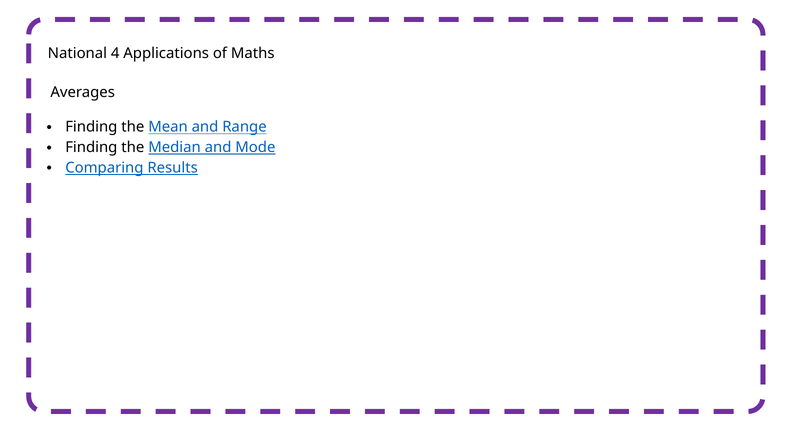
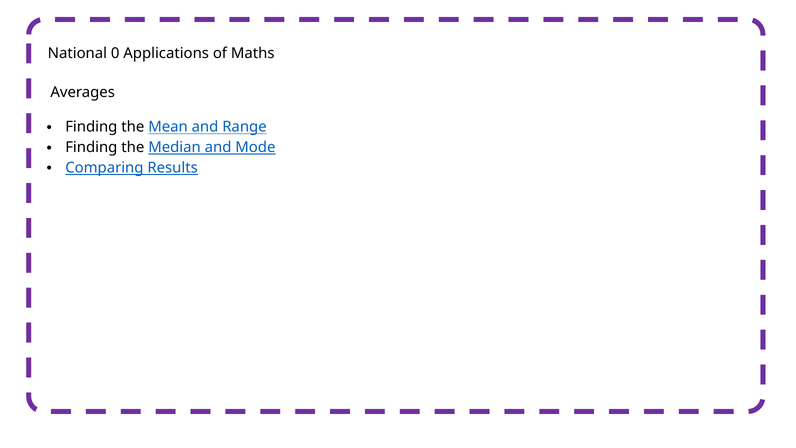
4: 4 -> 0 (115, 53)
